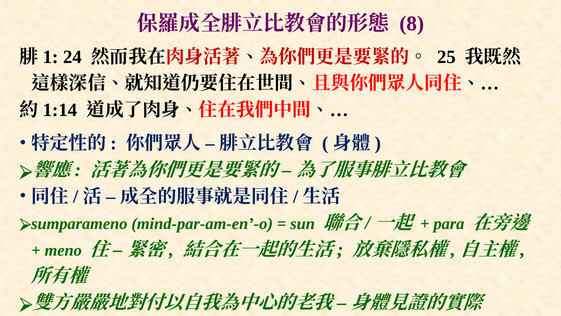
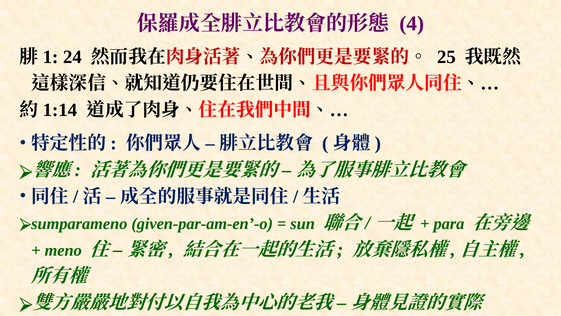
8: 8 -> 4 (412, 23)
mind-par-am-en’-o: mind-par-am-en’-o -> given-par-am-en’-o (202, 223)
